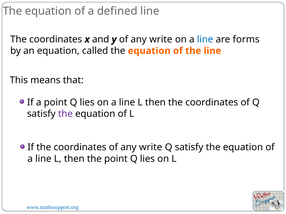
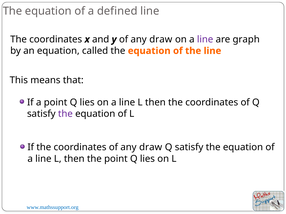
y of any write: write -> draw (161, 39)
line colour: blue -> purple (205, 39)
forms: forms -> graph (246, 39)
coordinates of any write: write -> draw (151, 148)
